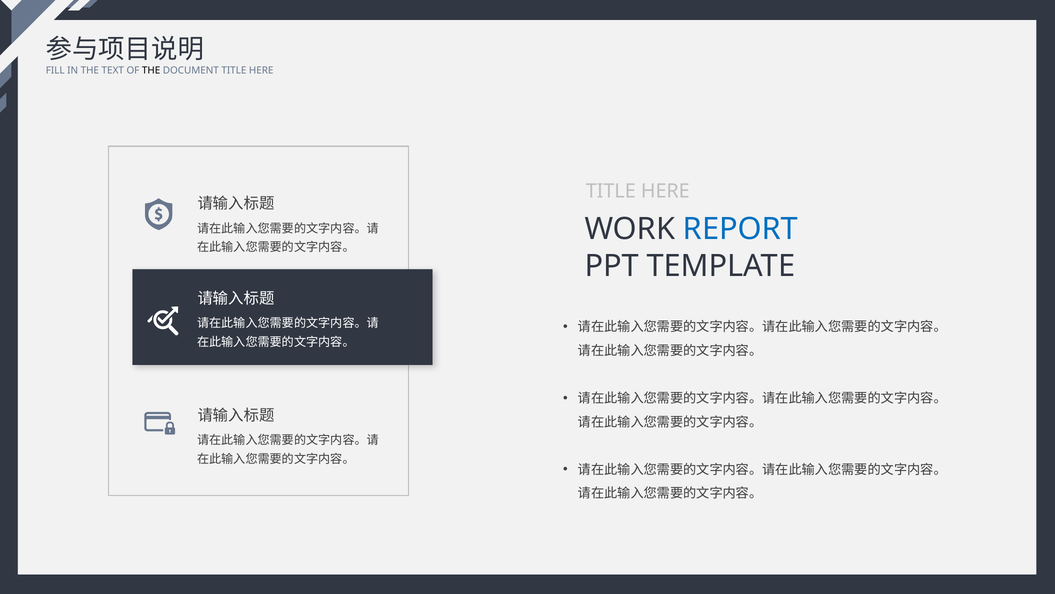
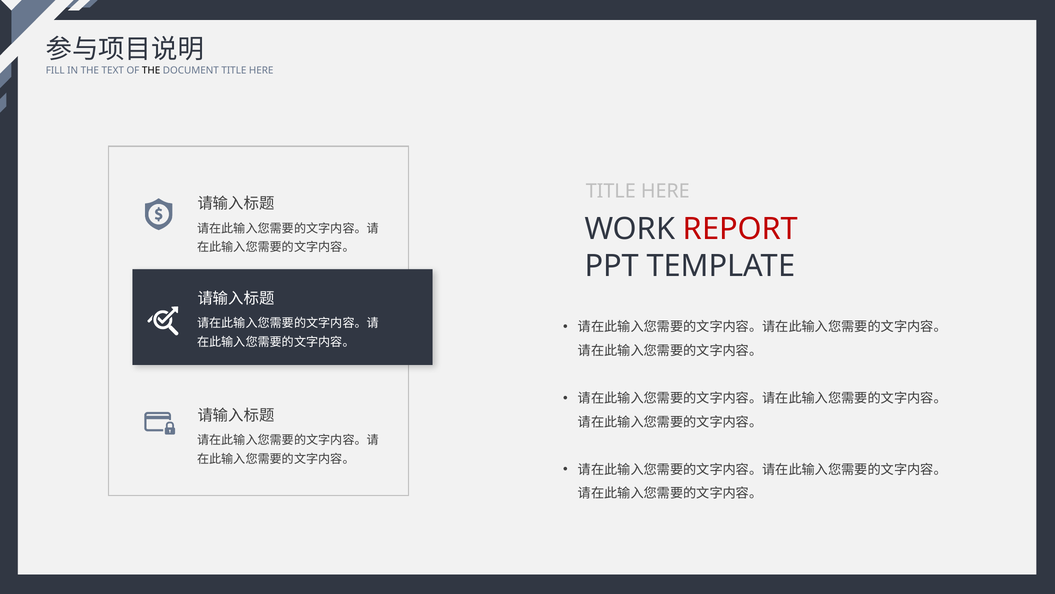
REPORT colour: blue -> red (740, 229)
